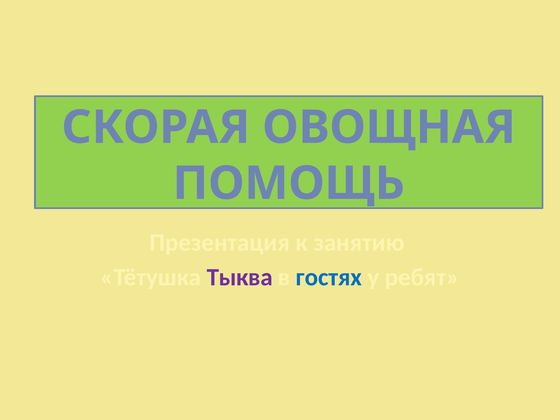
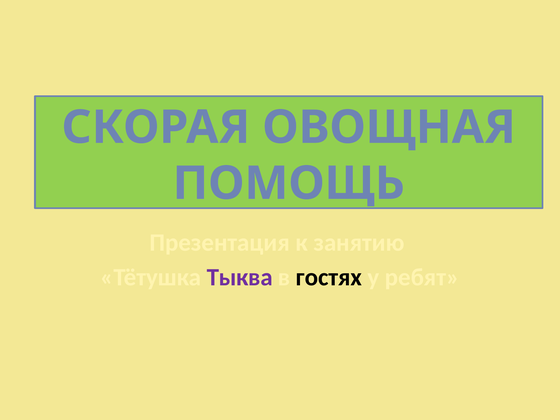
гостях colour: blue -> black (329, 277)
